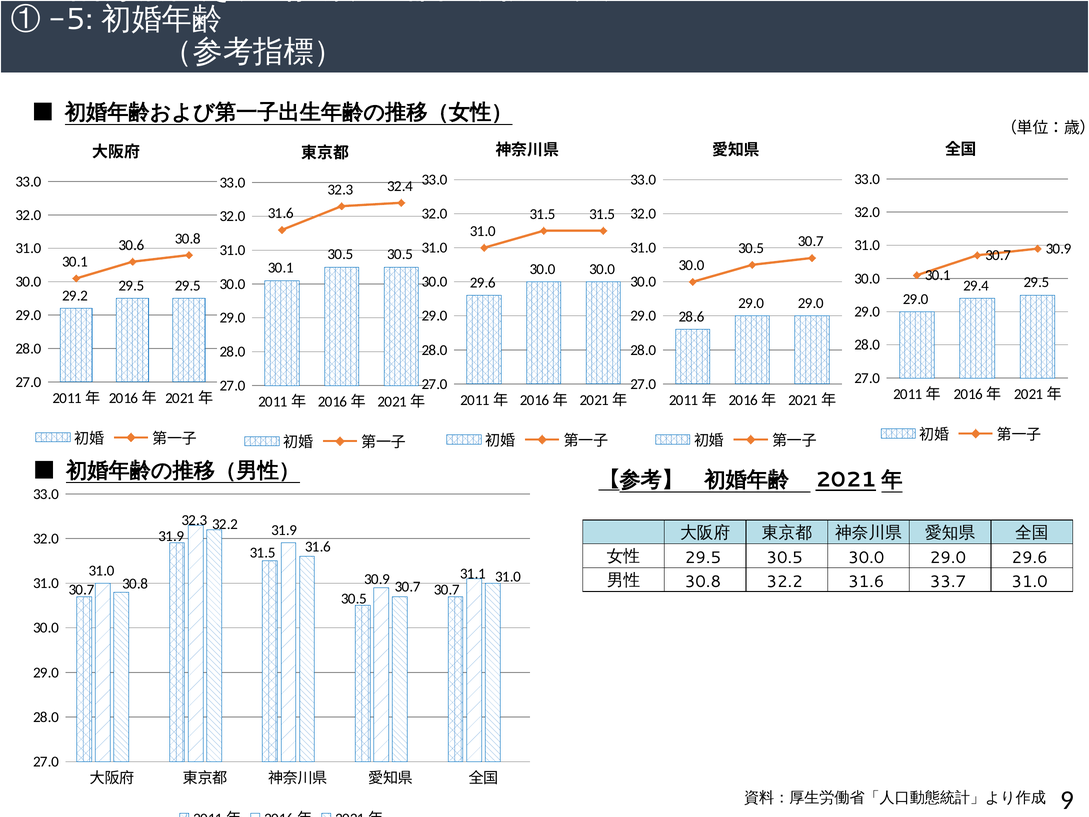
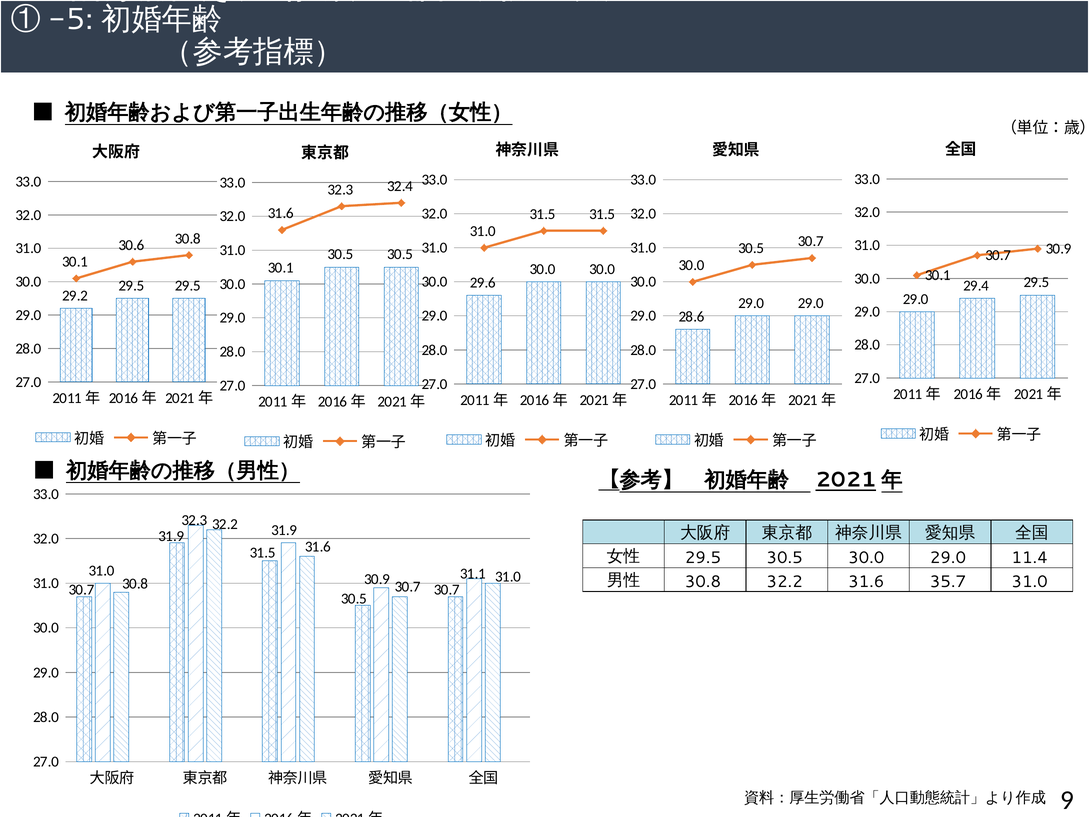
29.0 29.6: 29.6 -> 11.4 (1030, 558)
33.7: 33.7 -> 35.7 (948, 581)
